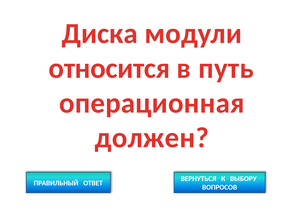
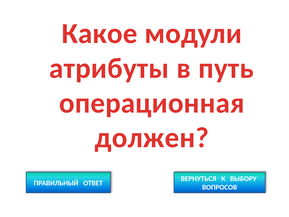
Диска: Диска -> Какое (100, 34)
относится: относится -> атрибуты (109, 68)
